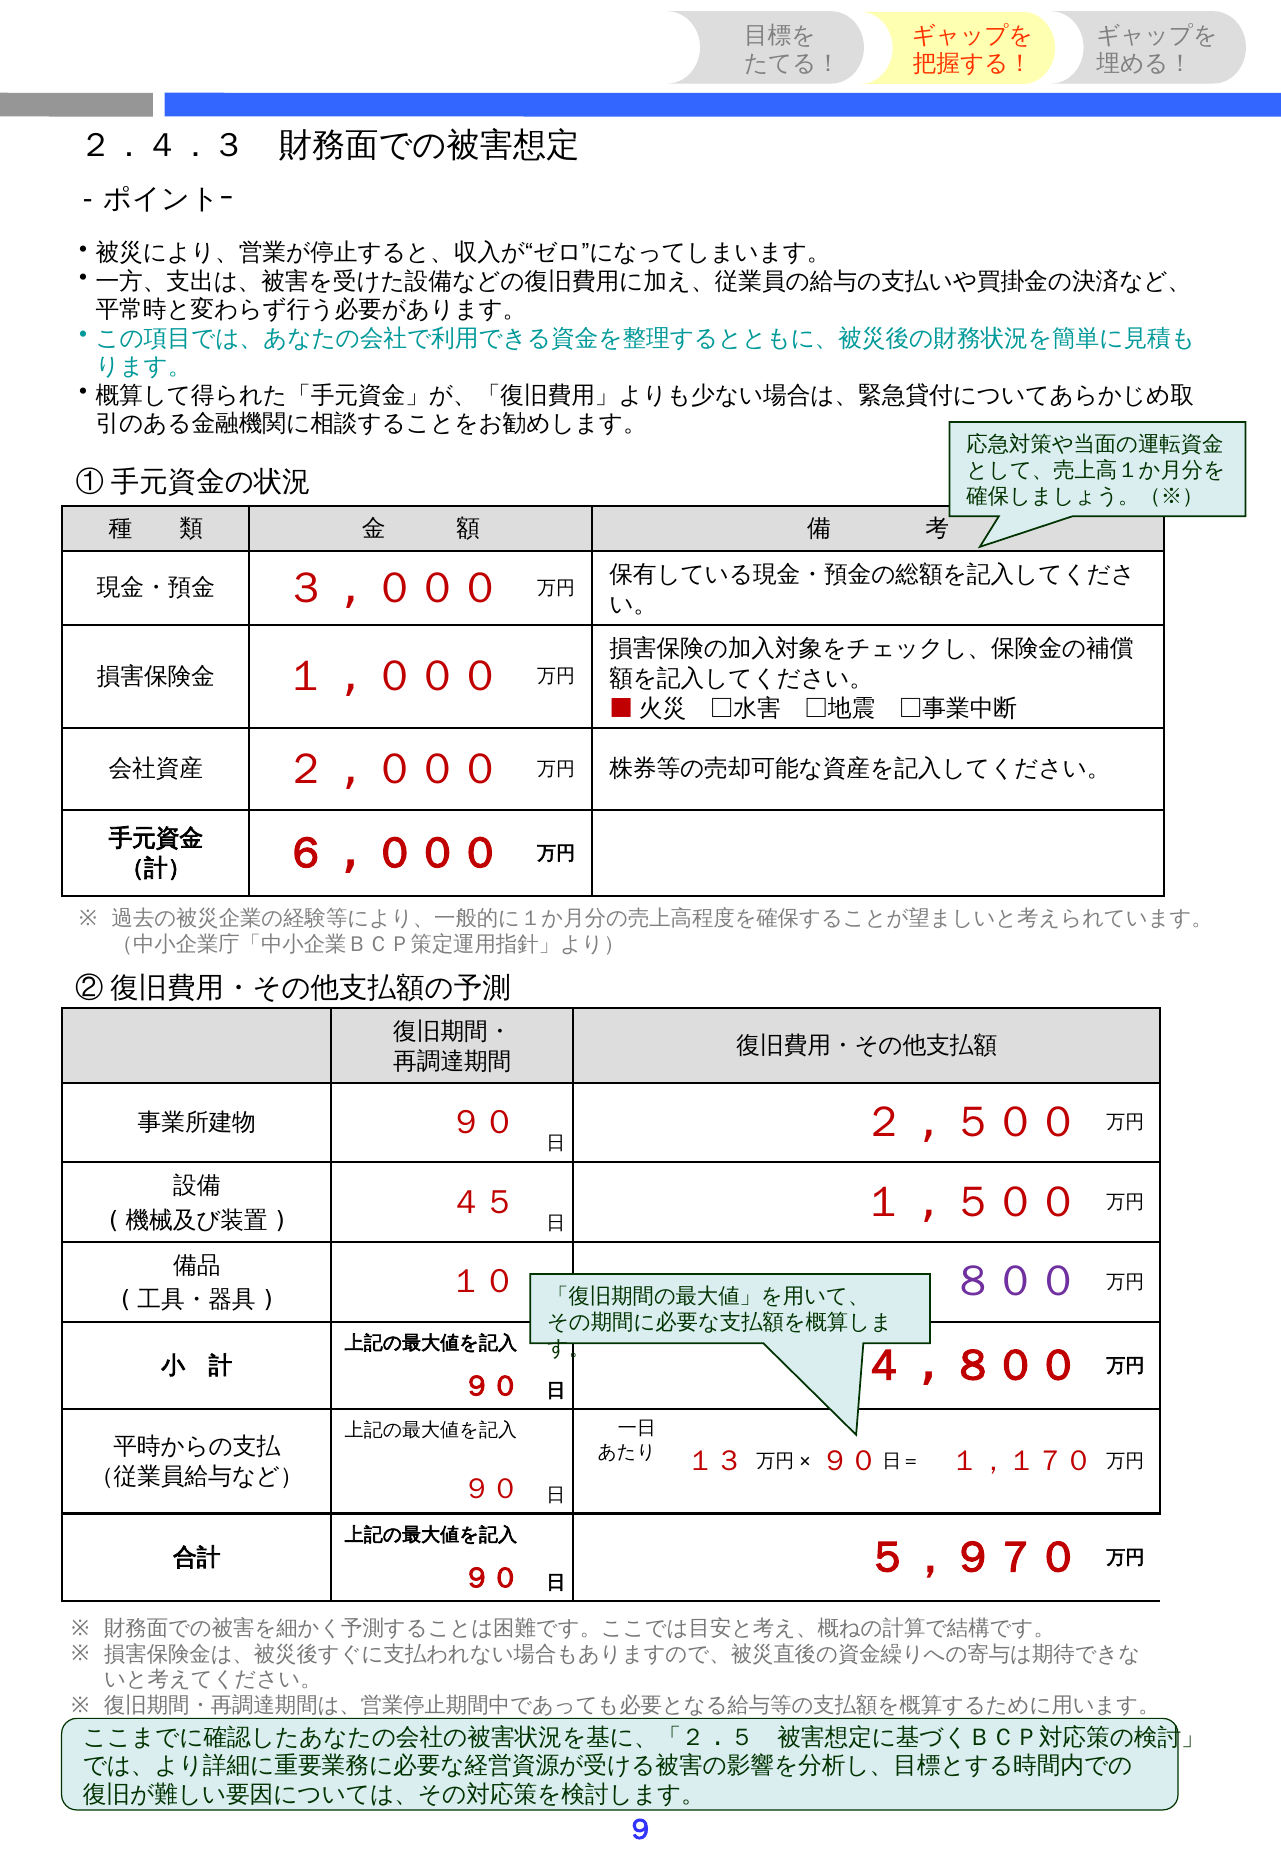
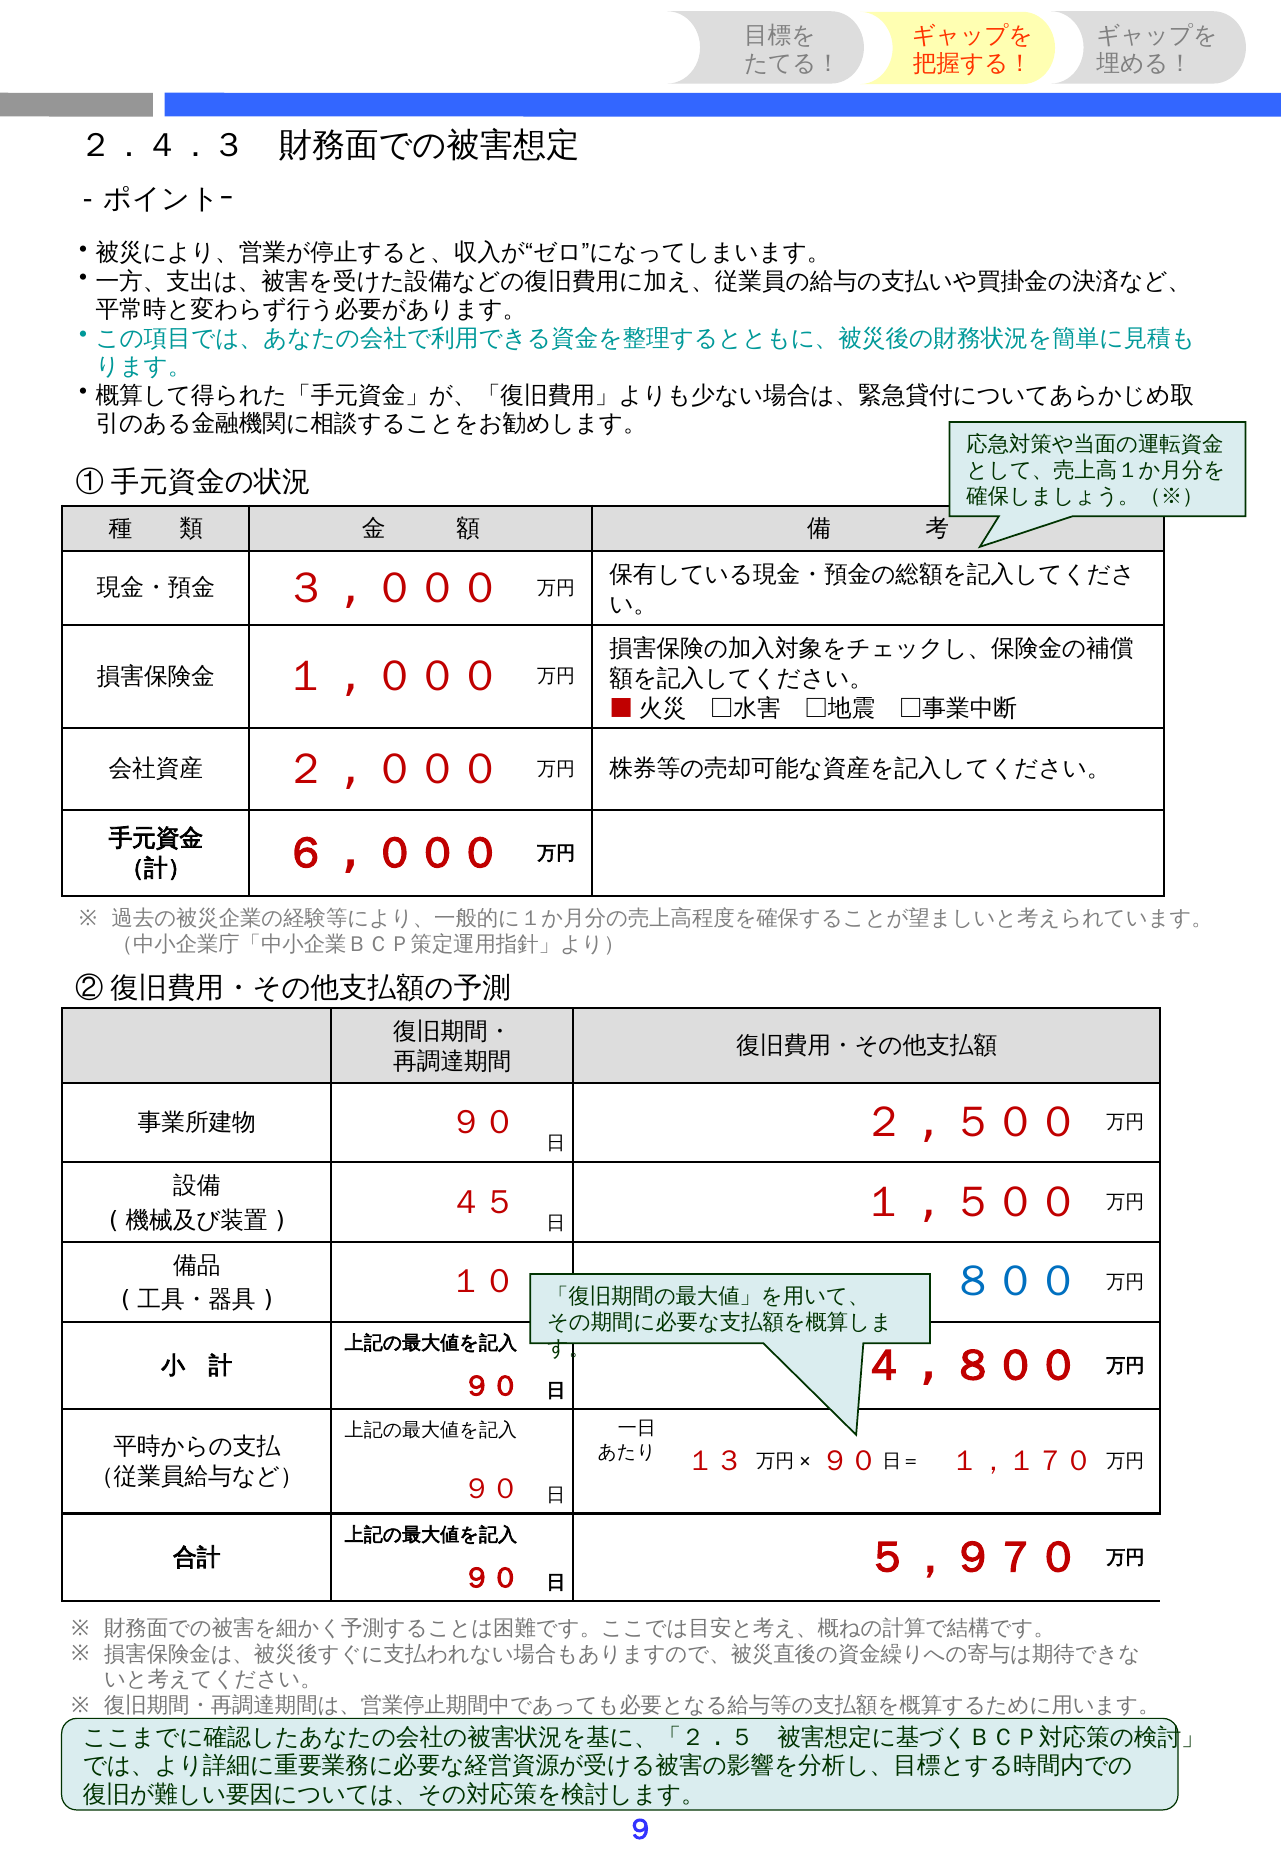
８００ colour: purple -> blue (1016, 1282)
